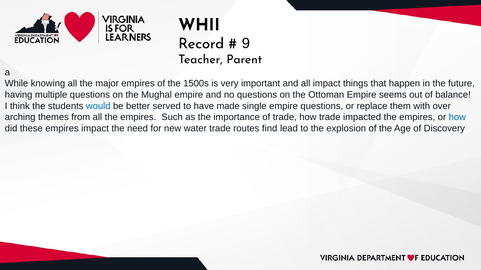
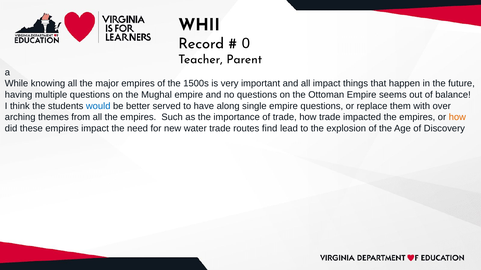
9: 9 -> 0 (246, 44)
made: made -> along (228, 106)
how colour: blue -> orange (457, 117)
